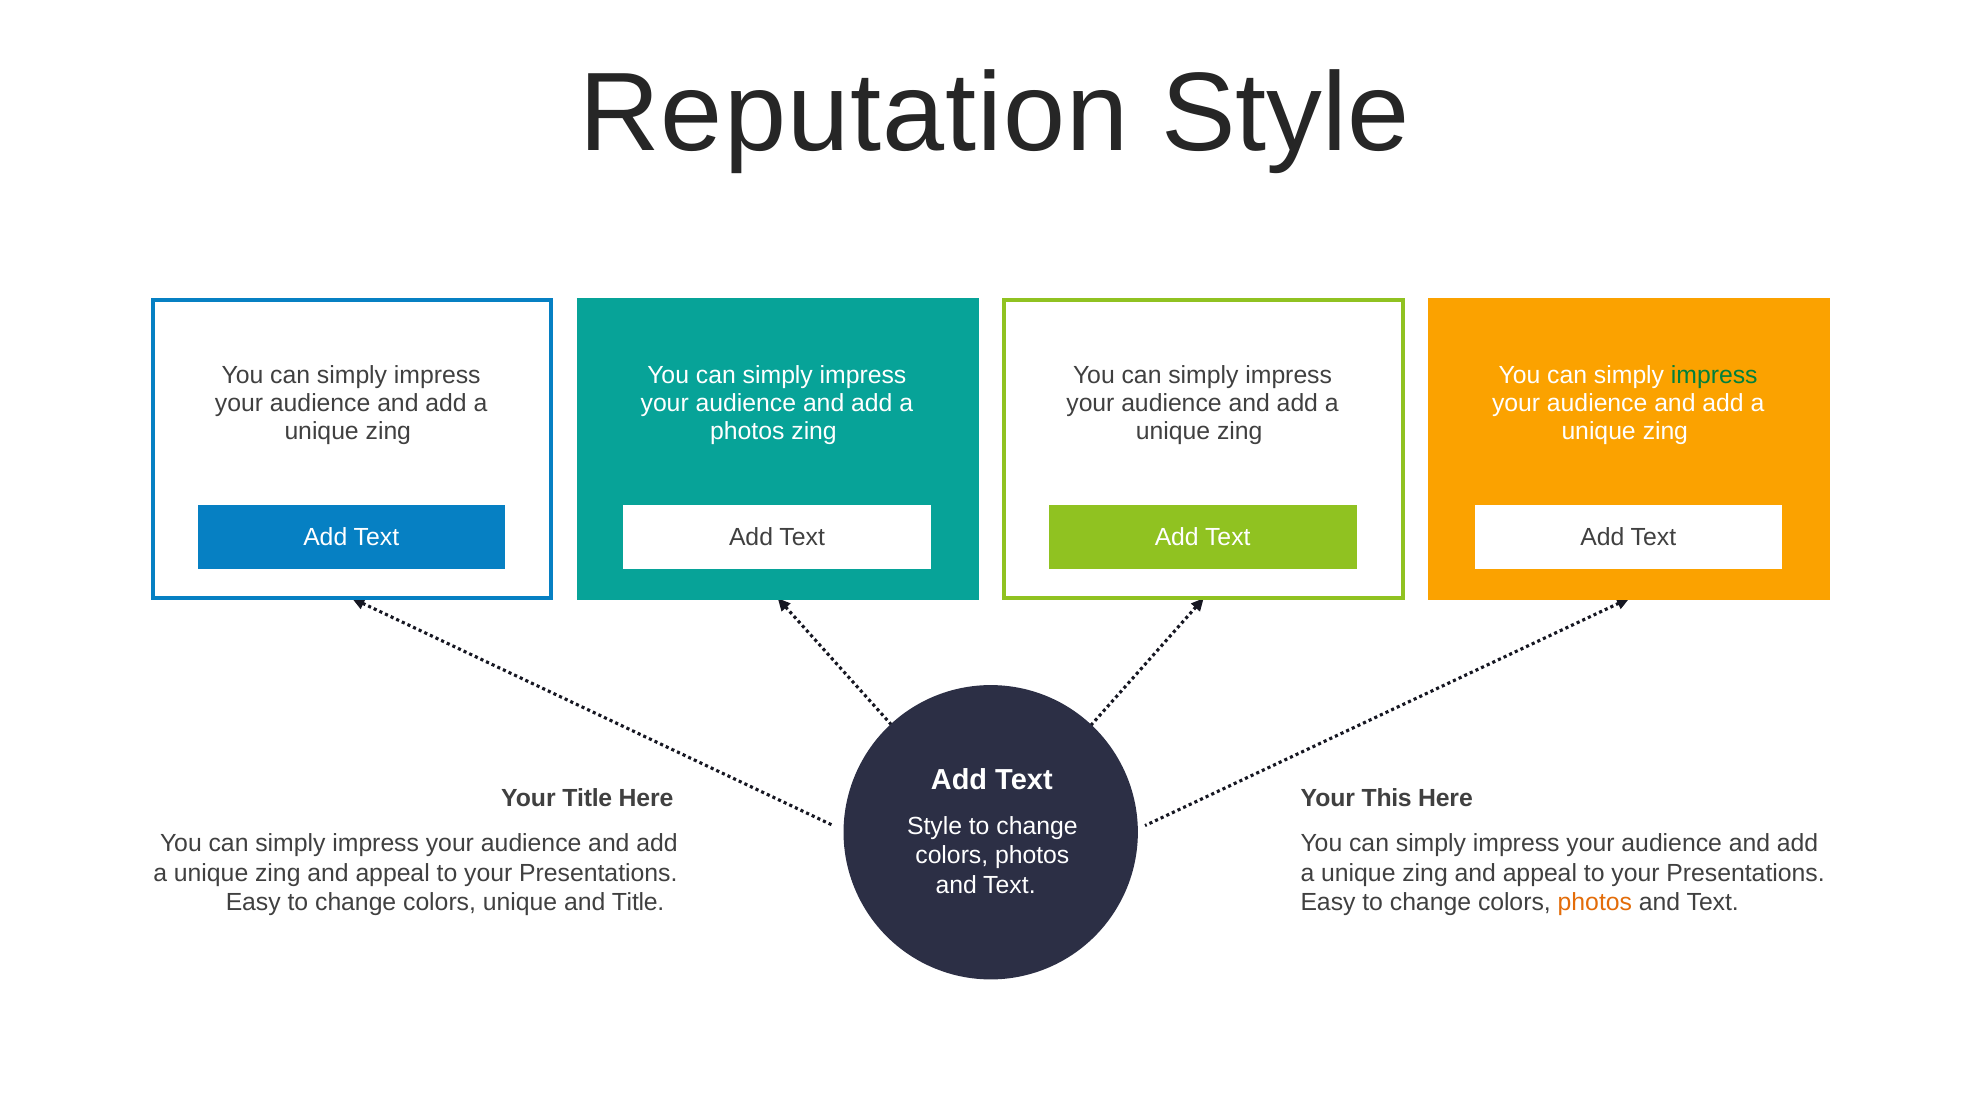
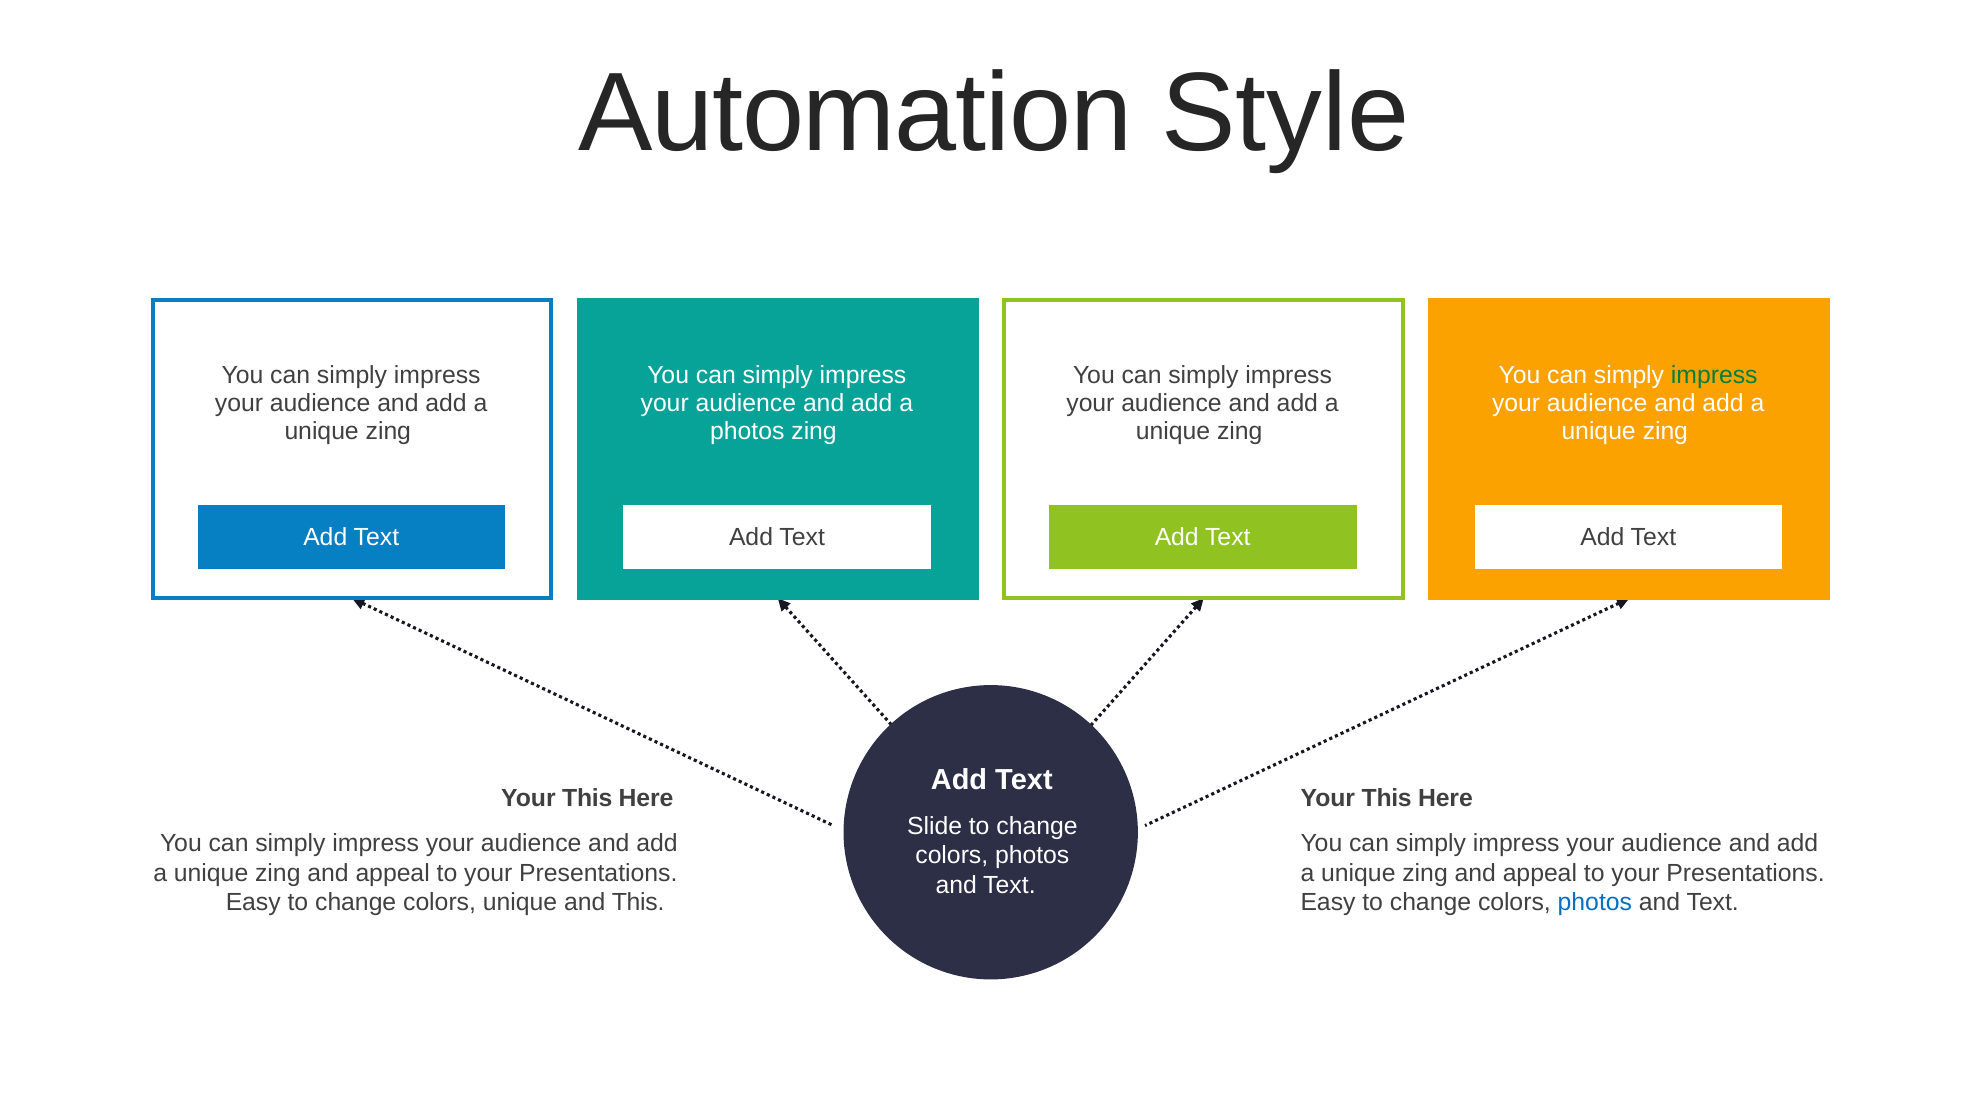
Reputation: Reputation -> Automation (855, 113)
Title: Title -> This (587, 798)
Style: Style -> Slide (935, 826)
and Title: Title -> This (638, 903)
photos colour: orange -> blue (1595, 903)
